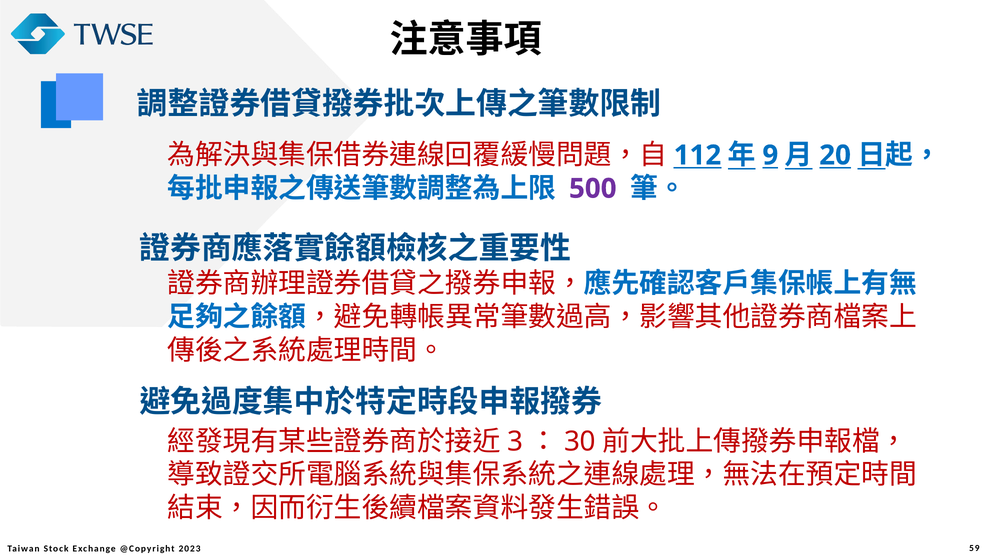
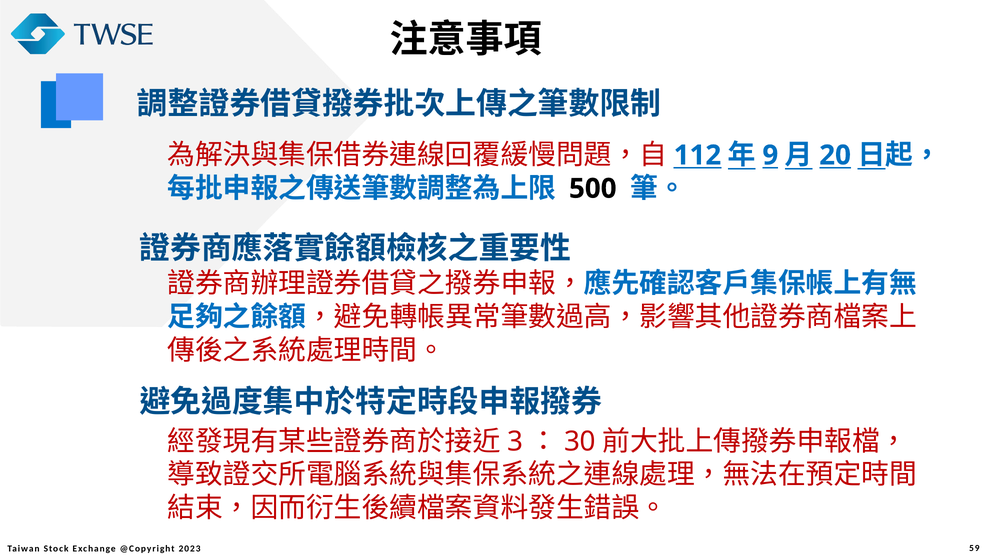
500 colour: purple -> black (593, 189)
